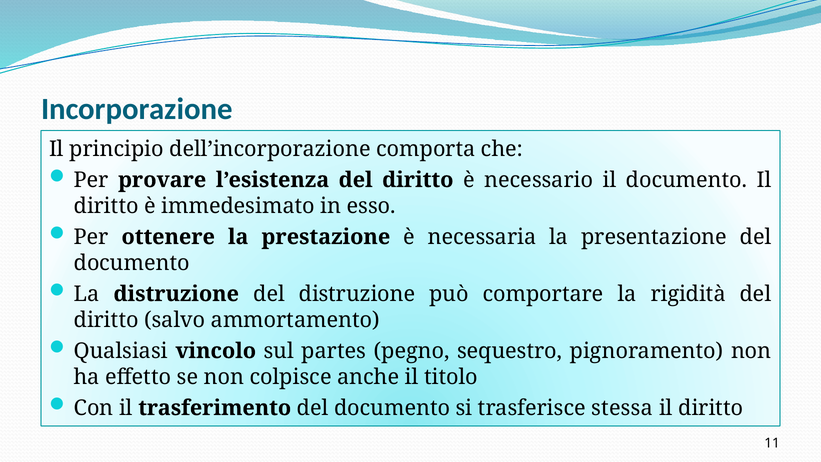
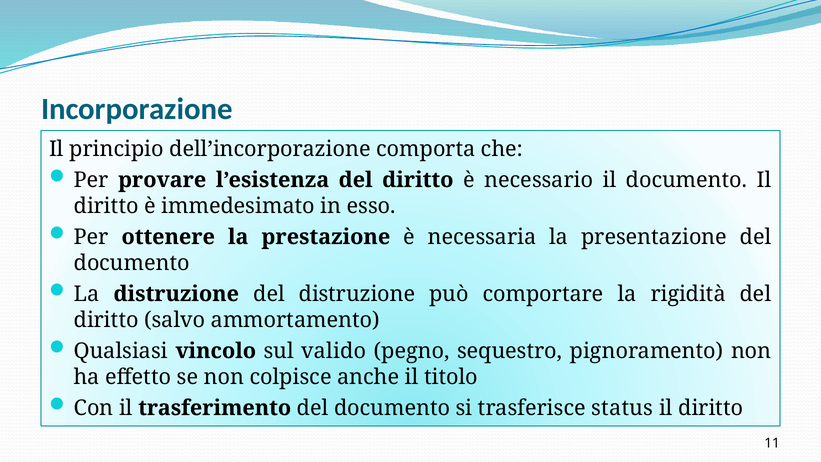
partes: partes -> valido (334, 351)
stessa: stessa -> status (622, 408)
